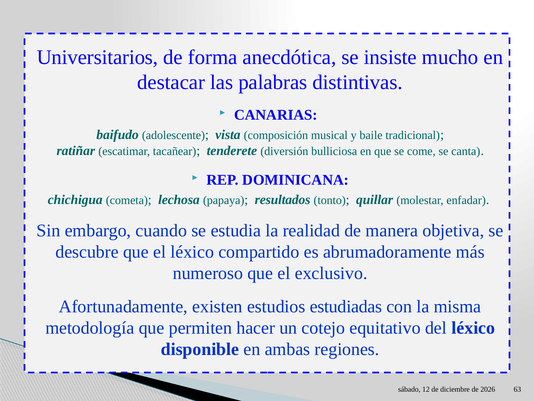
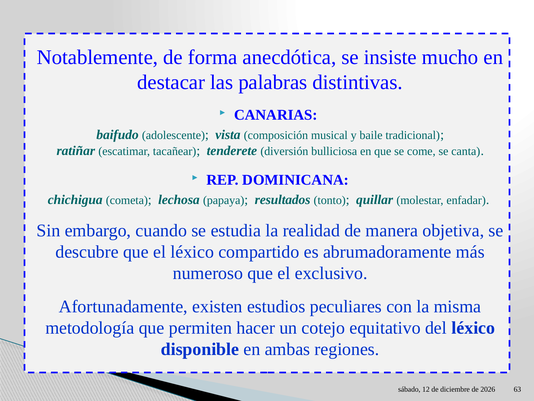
Universitarios: Universitarios -> Notablemente (97, 57)
estudiadas: estudiadas -> peculiares (346, 306)
